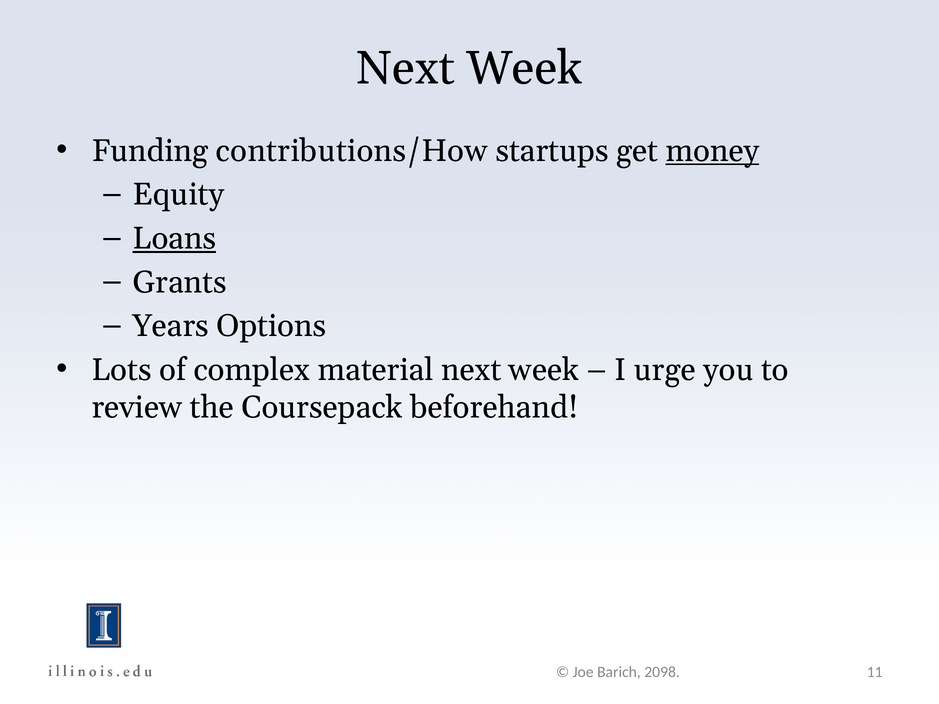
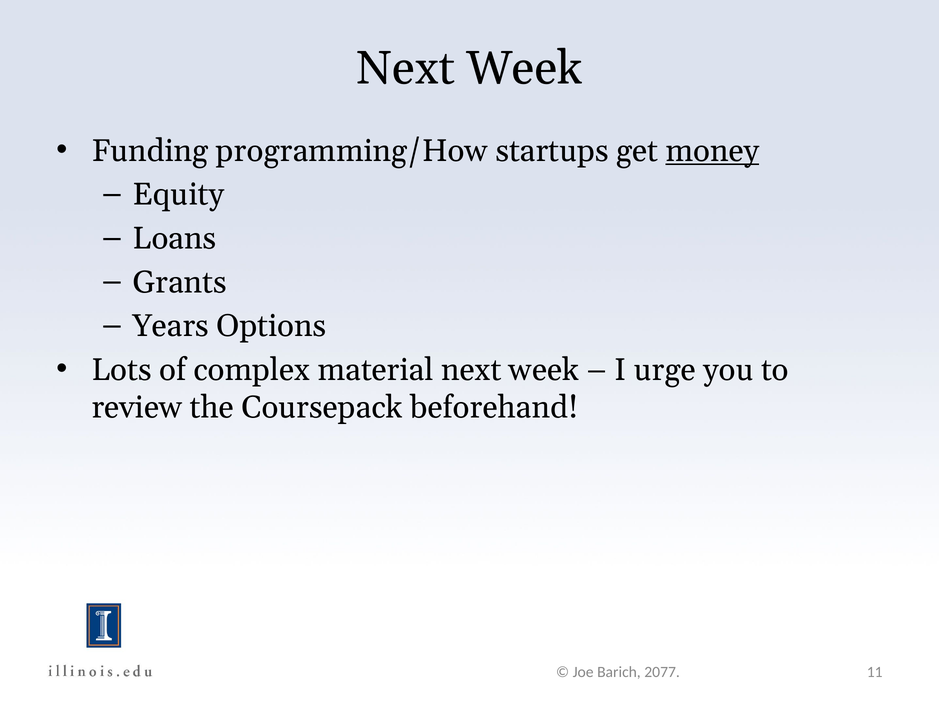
contributions/How: contributions/How -> programming/How (352, 151)
Loans underline: present -> none (174, 239)
2098: 2098 -> 2077 (662, 673)
